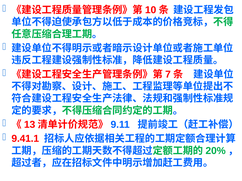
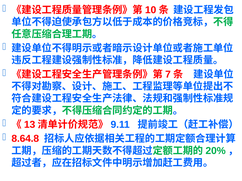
9.41.1: 9.41.1 -> 8.64.8 (25, 139)
